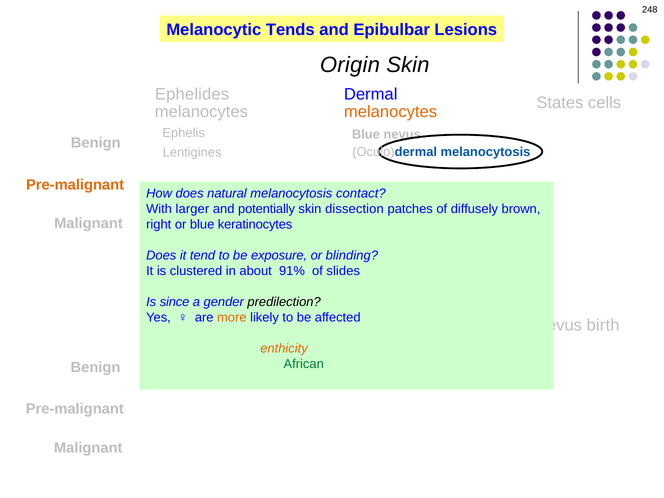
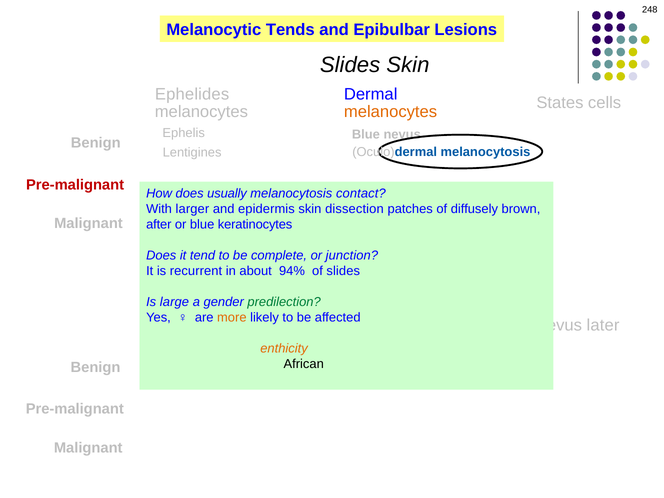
Origin: Origin -> Slides (350, 65)
Pre-malignant colour: orange -> red (75, 185)
natural: natural -> usually (227, 194)
potentially: potentially -> epidermis (266, 209)
right: right -> after (159, 225)
exposure: exposure -> complete (279, 256)
blinding: blinding -> junction (352, 256)
clustered: clustered -> recurrent (196, 271)
91%: 91% -> 94% (292, 271)
since: since -> large (174, 302)
predilection colour: black -> green (284, 302)
birth: birth -> later (603, 325)
African colour: green -> black (304, 364)
